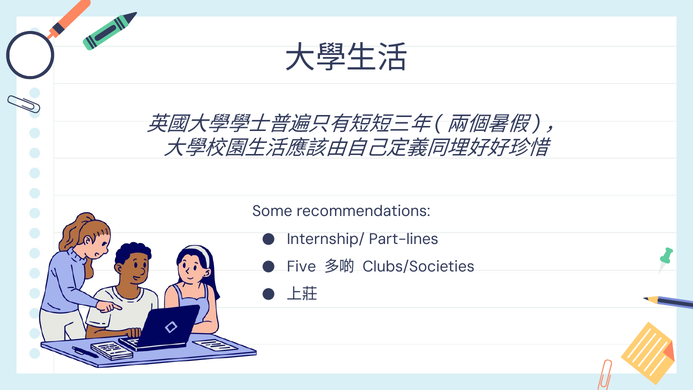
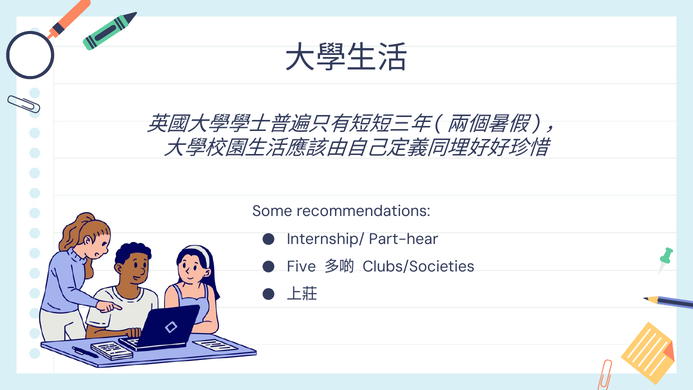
Part-lines: Part-lines -> Part-hear (404, 239)
